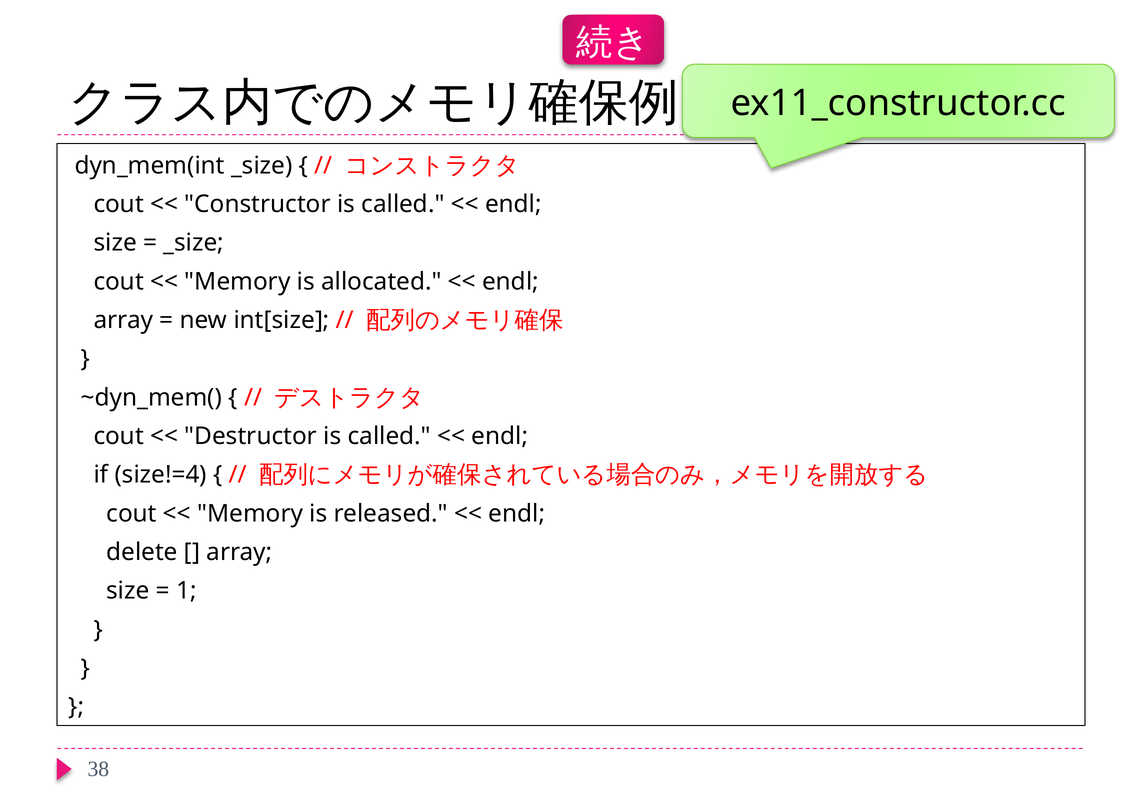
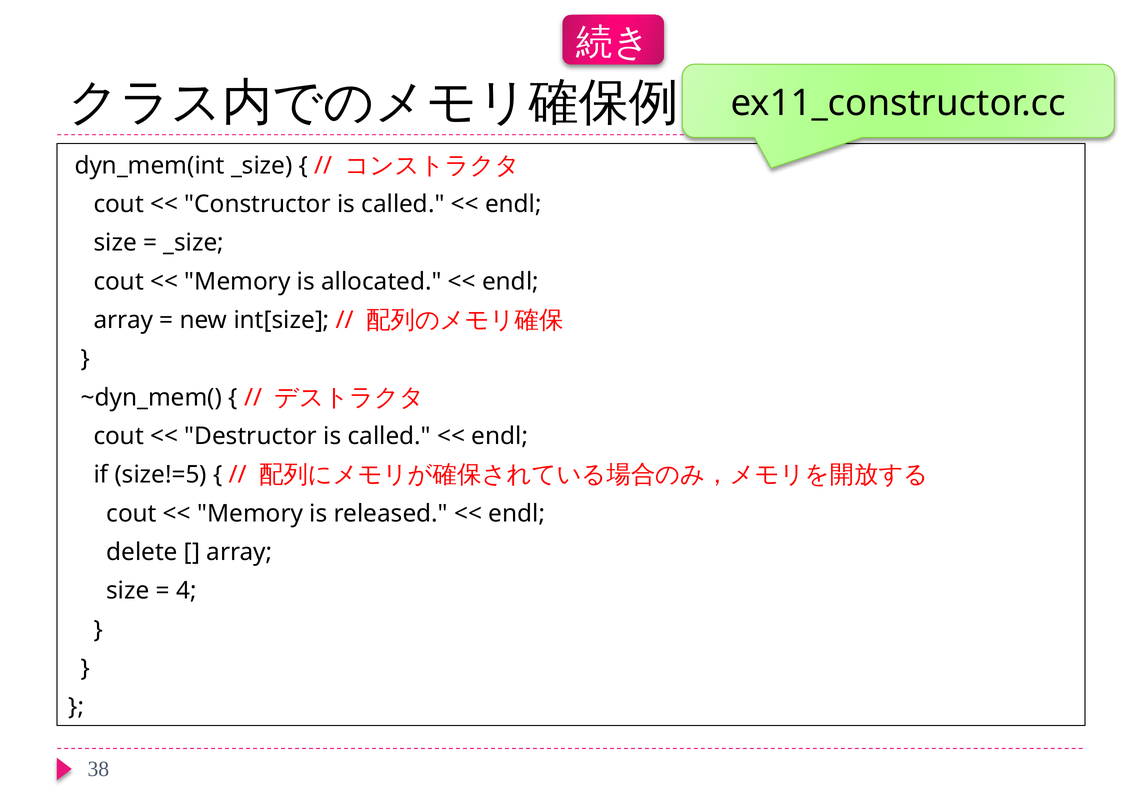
size!=4: size!=4 -> size!=5 (161, 475)
1: 1 -> 4 (186, 591)
